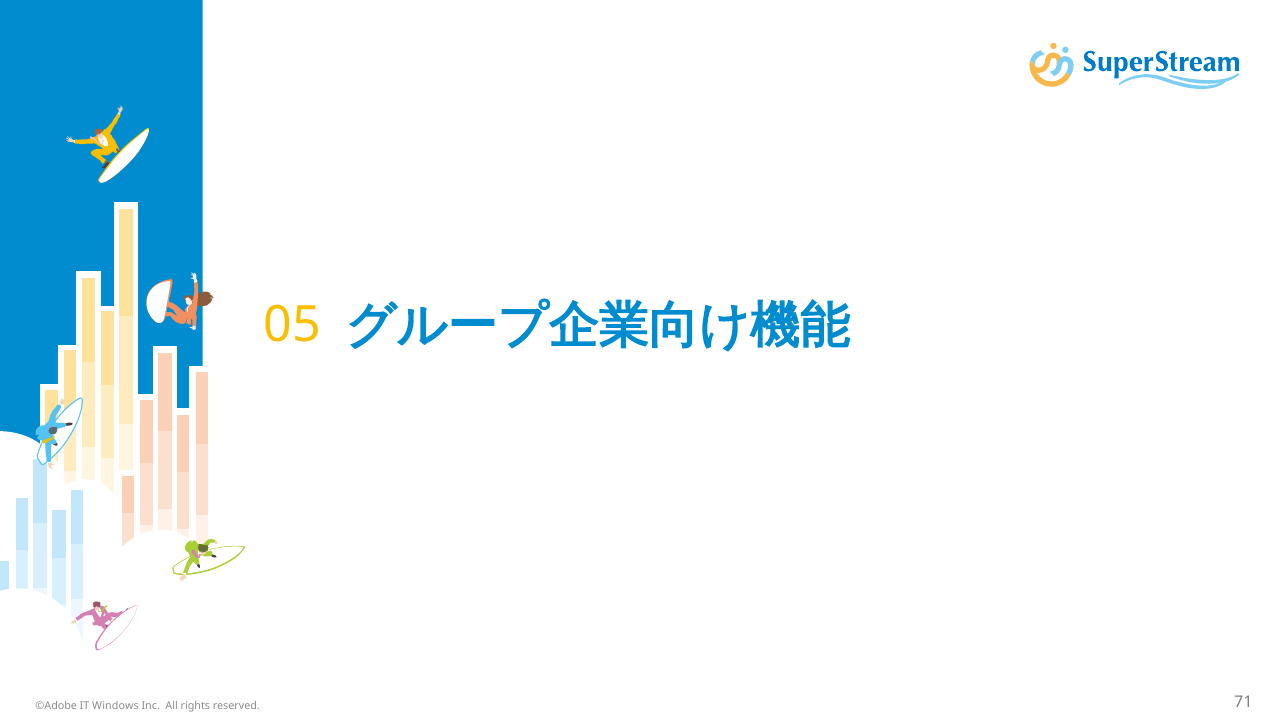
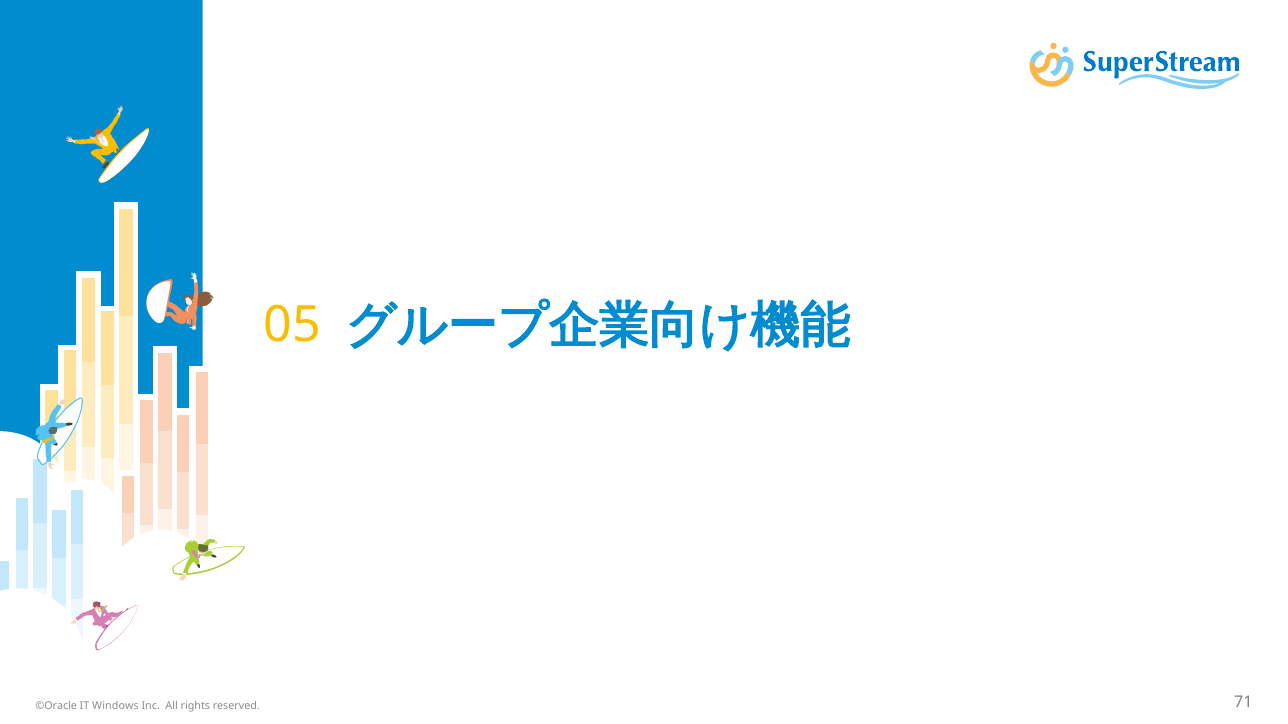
©Adobe: ©Adobe -> ©Oracle (56, 706)
